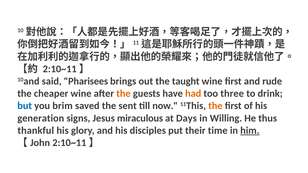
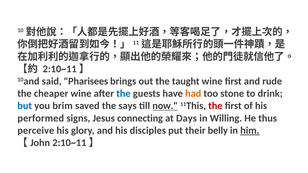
the colour: orange -> blue (123, 94)
three: three -> stone (232, 94)
sent: sent -> says (128, 106)
now underline: none -> present (165, 106)
the colour: orange -> red (215, 106)
generation: generation -> performed (41, 118)
miraculous: miraculous -> connecting (140, 118)
thankful: thankful -> perceive (36, 131)
time: time -> belly (218, 131)
